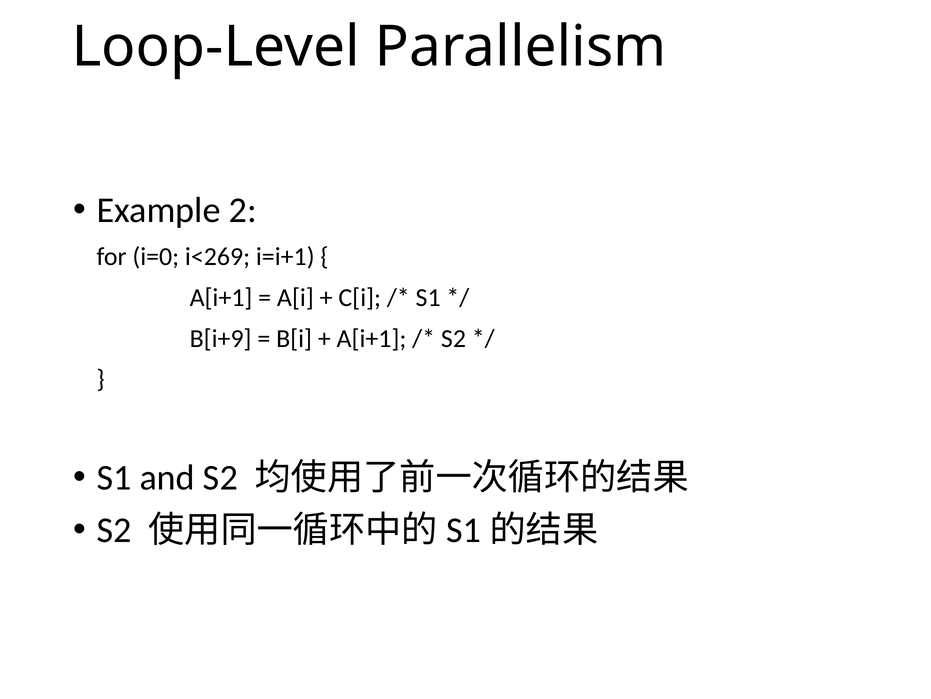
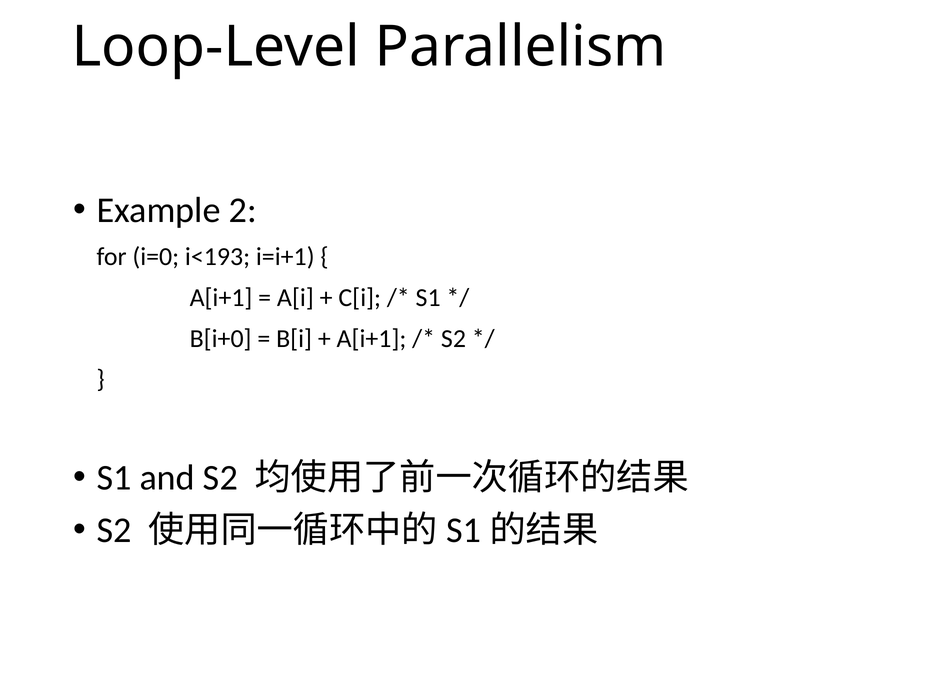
i<269: i<269 -> i<193 (218, 256)
B[i+9: B[i+9 -> B[i+0 (221, 338)
